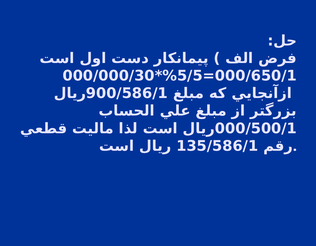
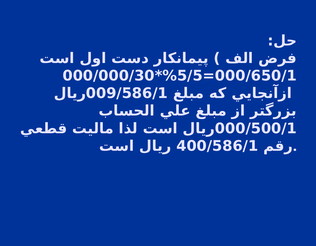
900/586/1: 900/586/1 -> 009/586/1 (127, 93)
135/586/1: 135/586/1 -> 400/586/1 (217, 146)
